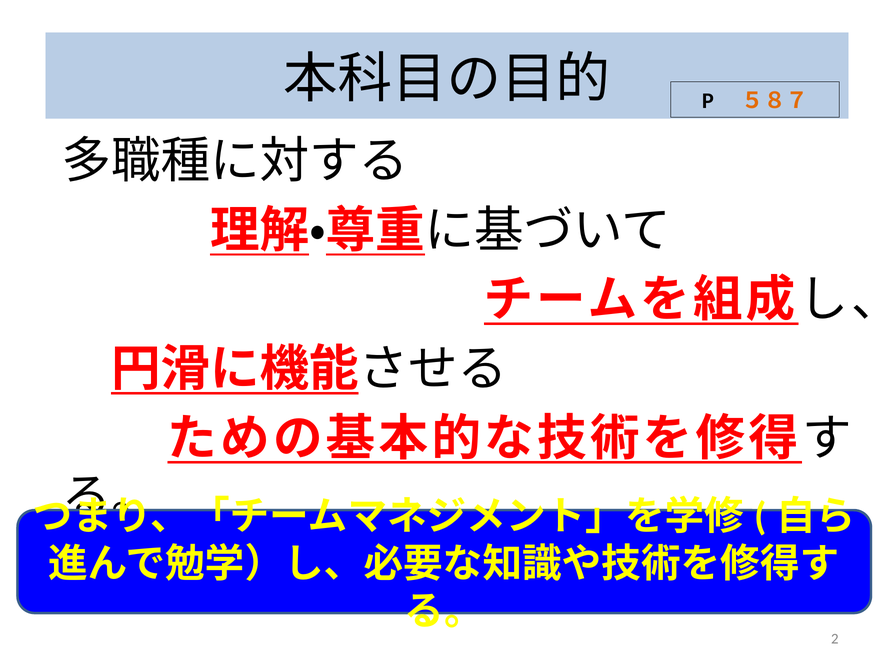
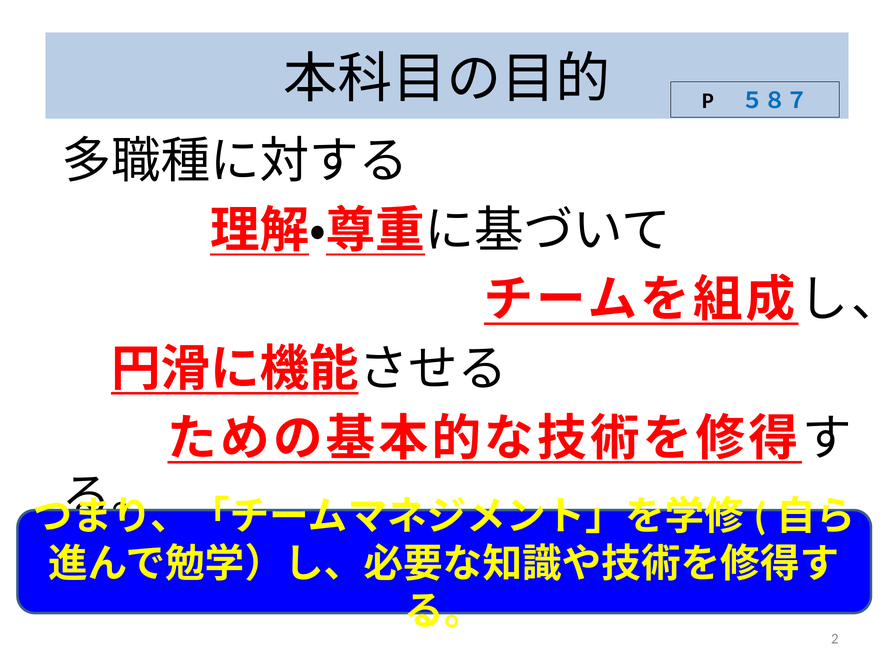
５８７ colour: orange -> blue (775, 101)
